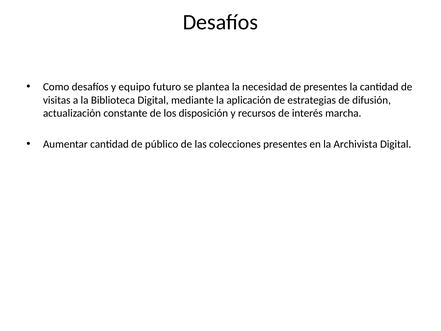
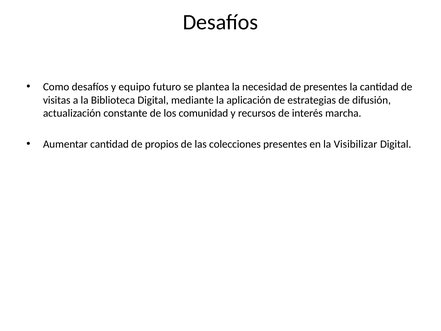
disposición: disposición -> comunidad (203, 113)
público: público -> propios (162, 144)
Archivista: Archivista -> Visibilizar (356, 144)
